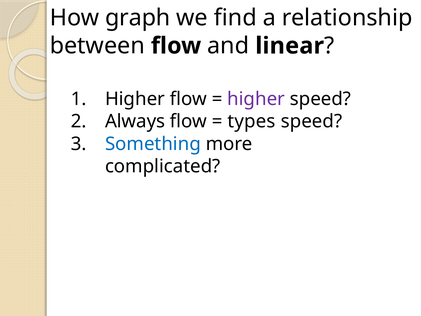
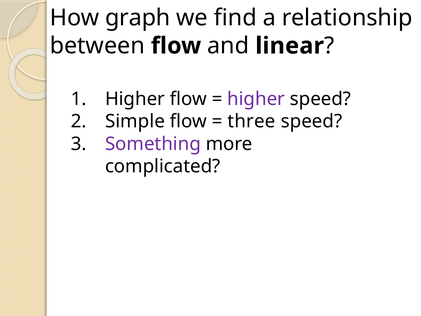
Always: Always -> Simple (135, 121)
types: types -> three (252, 121)
Something colour: blue -> purple (153, 144)
